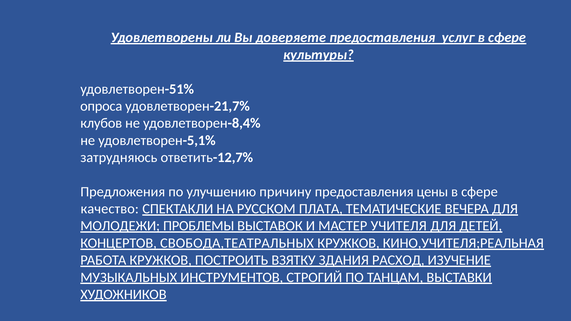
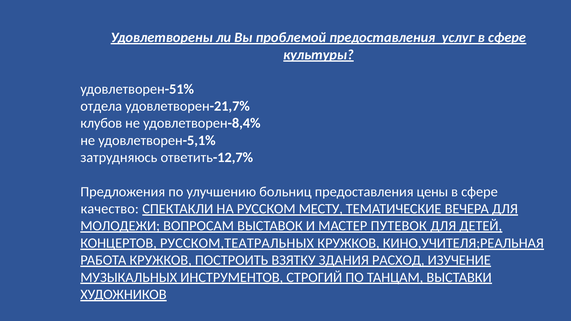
доверяете: доверяете -> проблемой (291, 38)
опроса: опроса -> отдела (101, 106)
причину: причину -> больниц (285, 192)
ПЛАТА: ПЛАТА -> МЕСТУ (321, 209)
ПРОБЛЕМЫ: ПРОБЛЕМЫ -> ВОПРОСАМ (199, 226)
УЧИТЕЛЯ: УЧИТЕЛЯ -> ПУТЕВОК (399, 226)
СВОБОДА,ТЕАТРАЛЬНЫХ: СВОБОДА,ТЕАТРАЛЬНЫХ -> РУССКОМ,ТЕАТРАЛЬНЫХ (237, 243)
